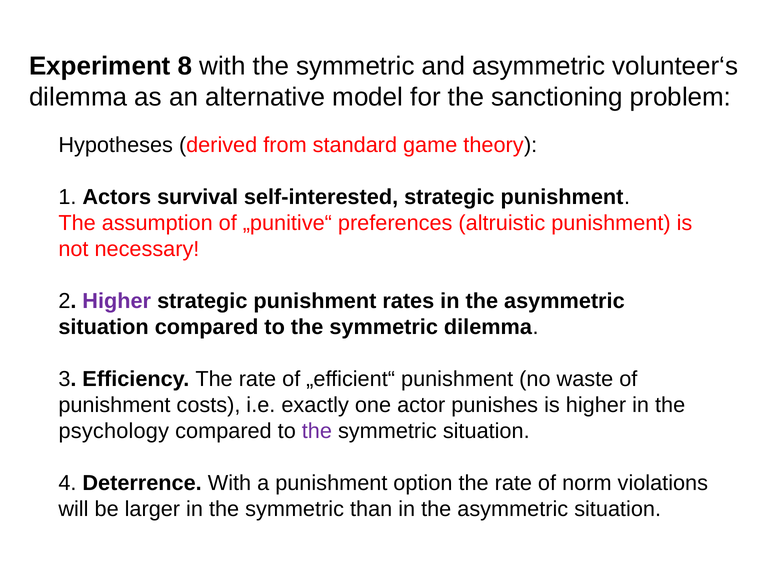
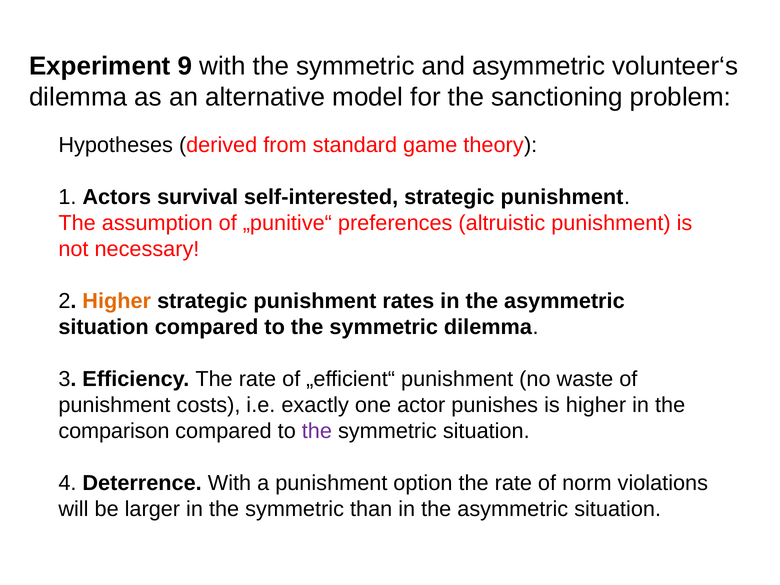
8: 8 -> 9 (185, 66)
Higher colour: purple -> orange (117, 301)
psychology: psychology -> comparison (114, 431)
